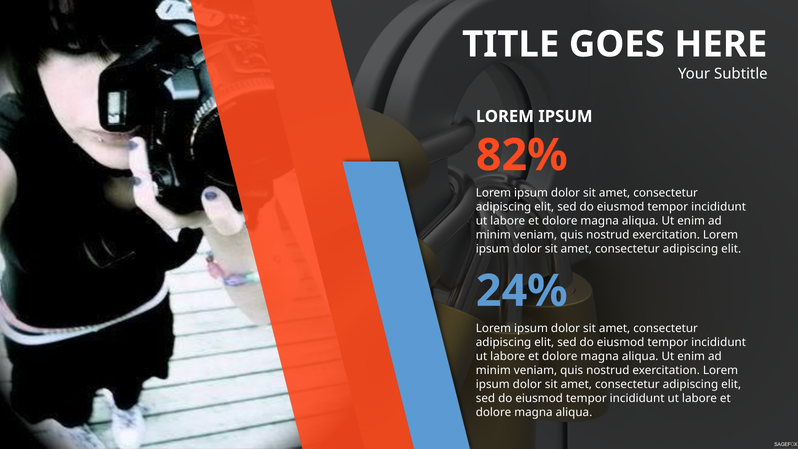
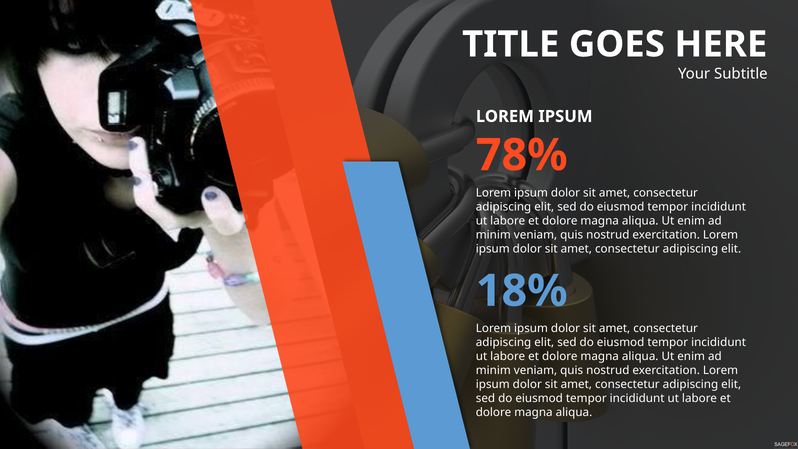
82%: 82% -> 78% (522, 155)
24%: 24% -> 18% (522, 291)
